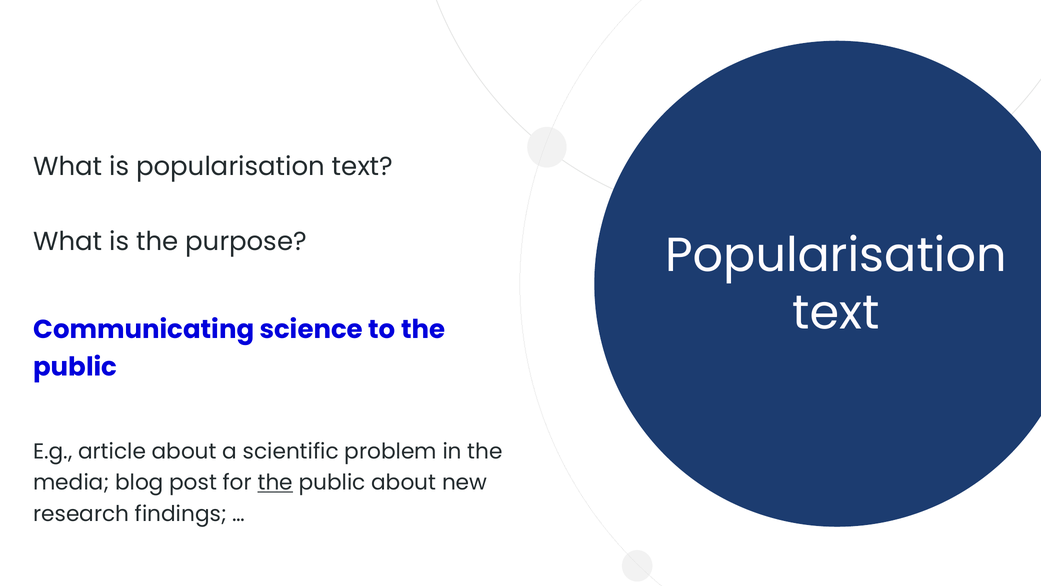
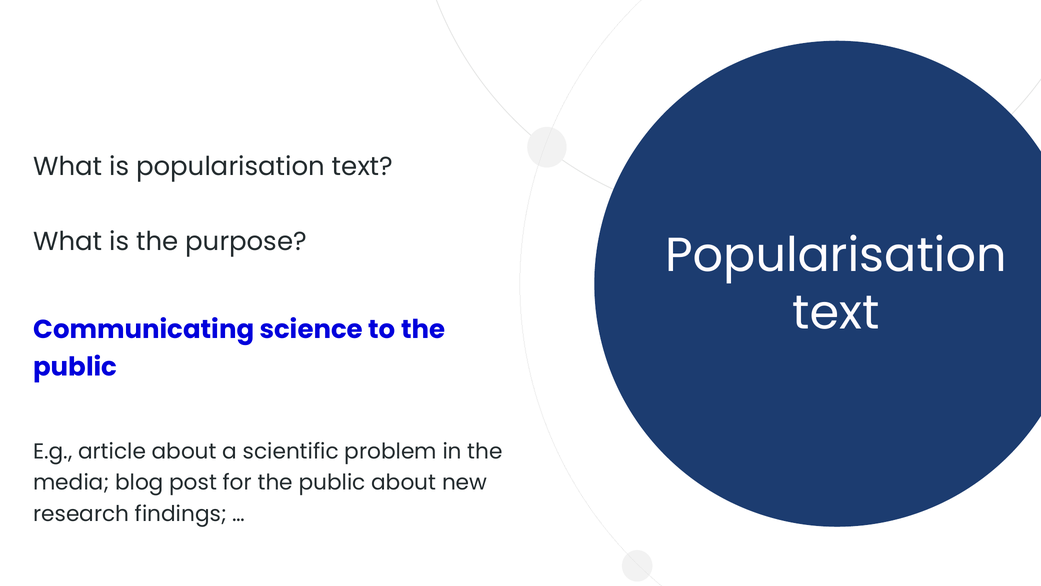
the underline: present -> none (275, 482)
